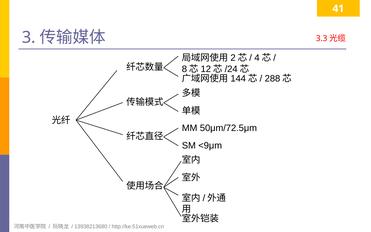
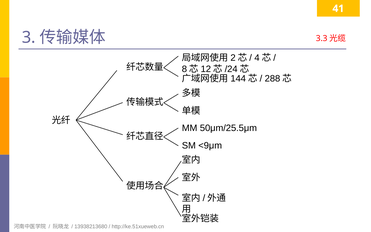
50μm/72.5μm: 50μm/72.5μm -> 50μm/25.5μm (228, 128)
